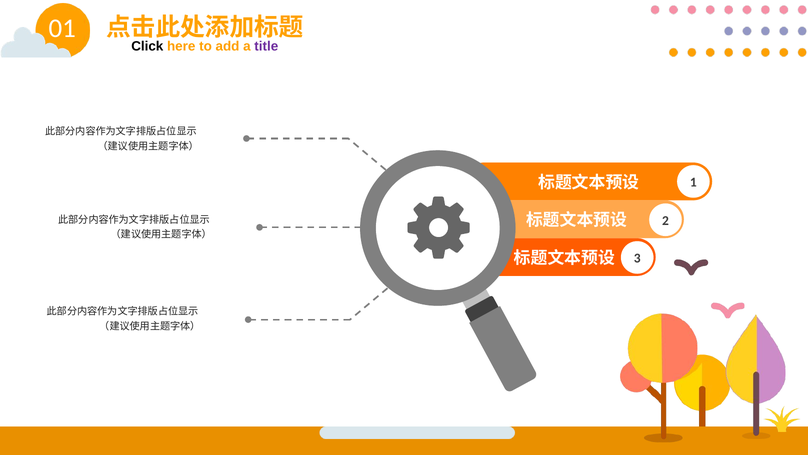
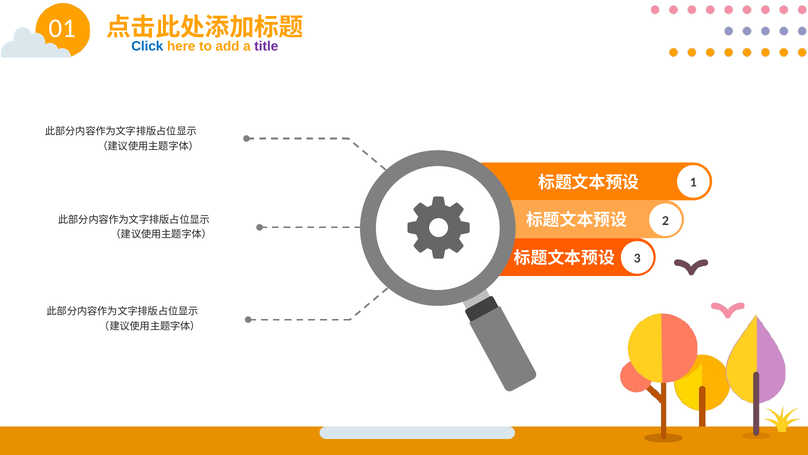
Click colour: black -> blue (147, 46)
